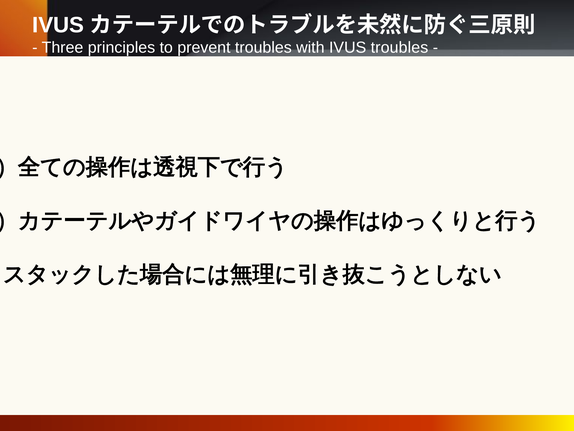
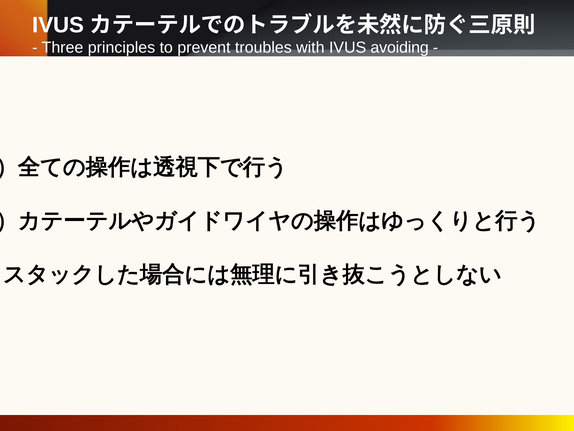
IVUS troubles: troubles -> avoiding (400, 48)
